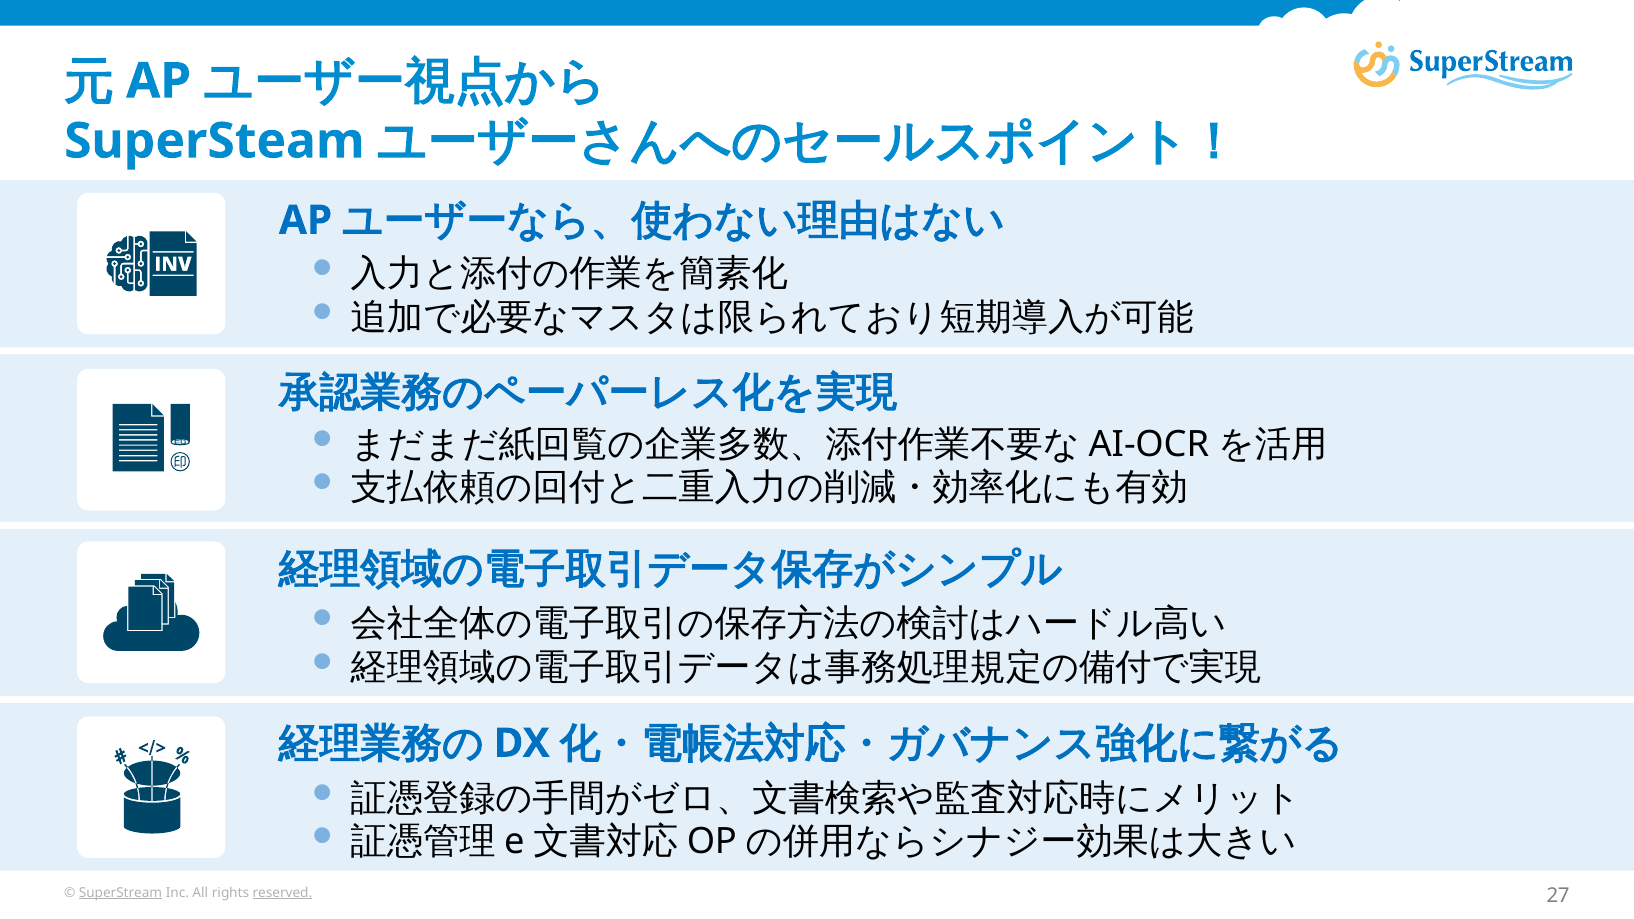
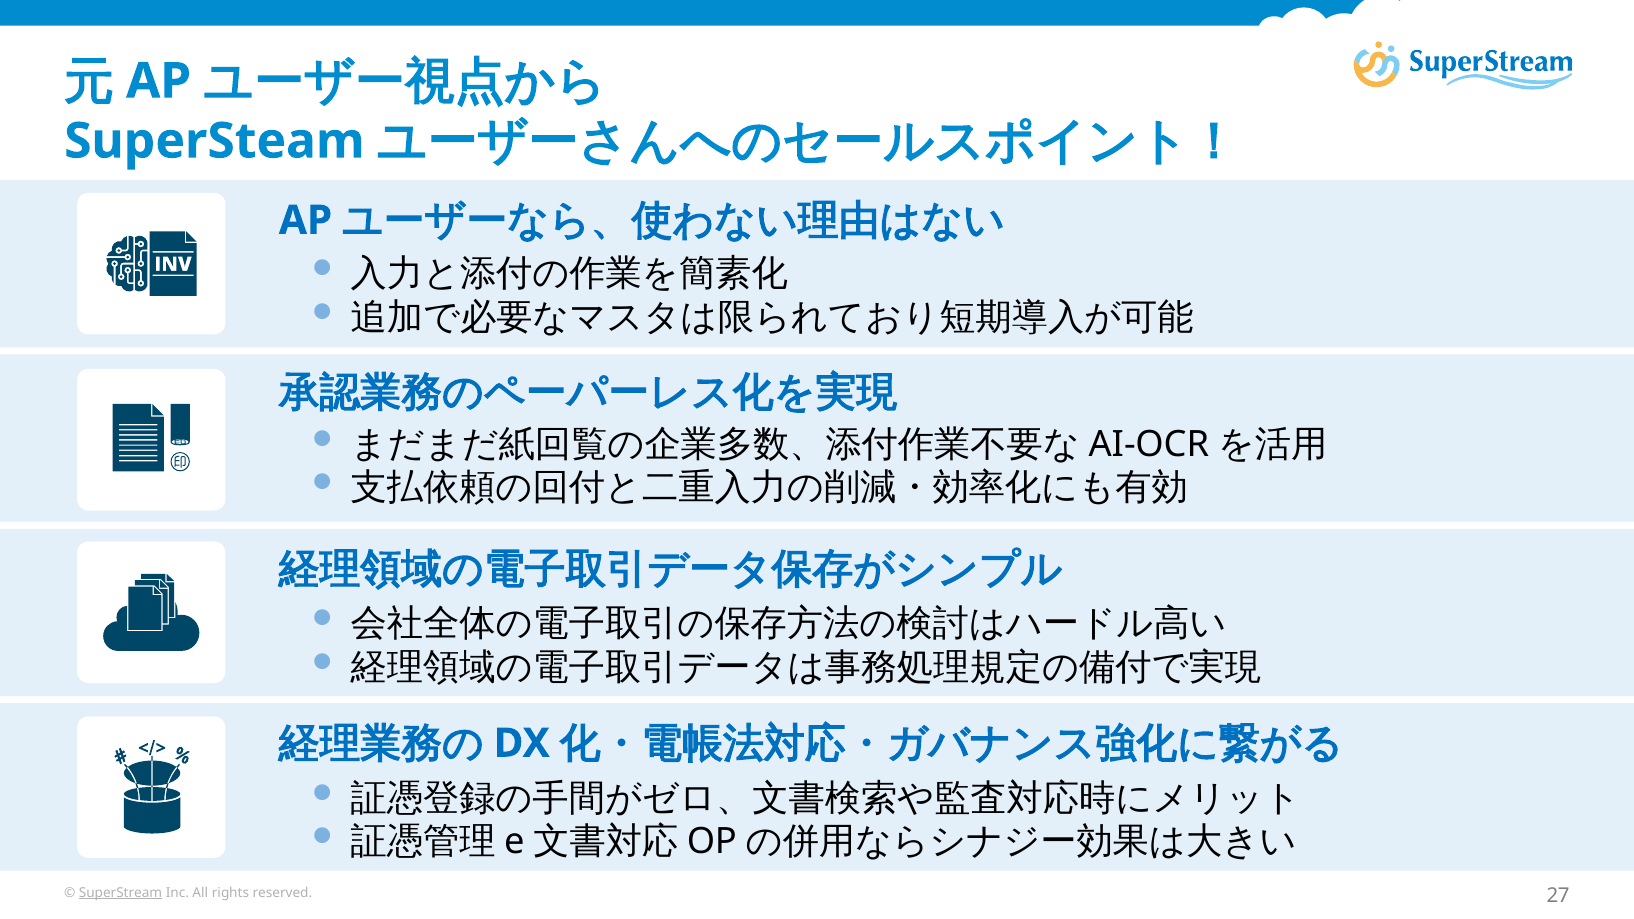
reserved underline: present -> none (282, 893)
